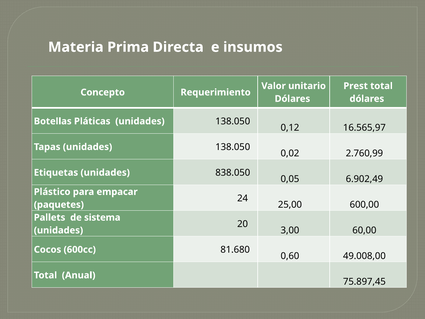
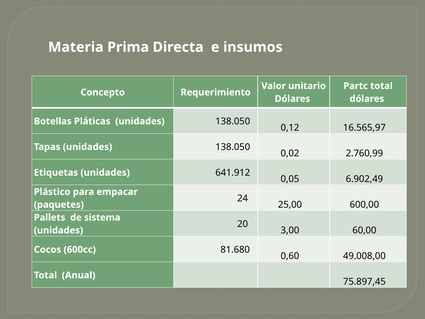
Prest: Prest -> Partc (356, 86)
838.050: 838.050 -> 641.912 (233, 172)
